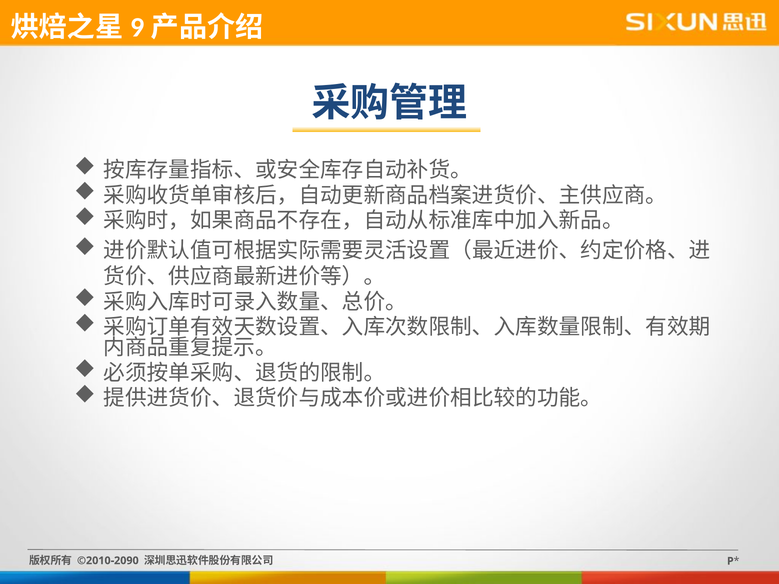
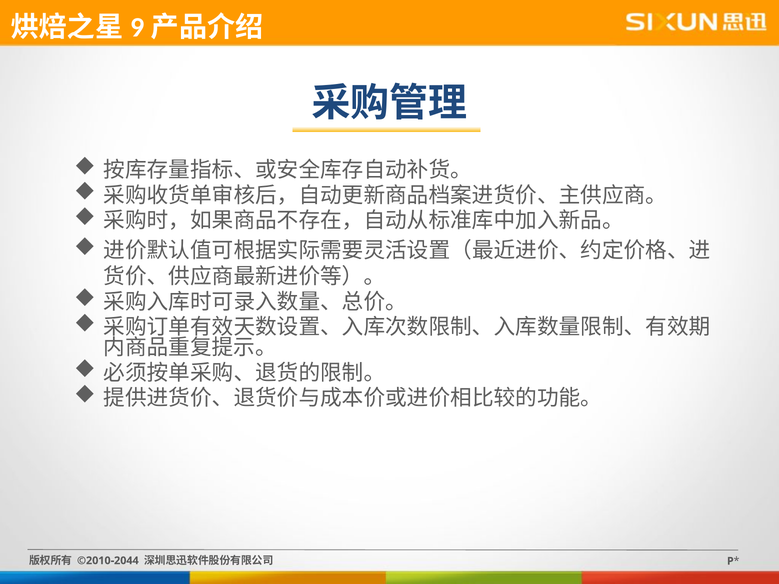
©2010-2090: ©2010-2090 -> ©2010-2044 (108, 561)
